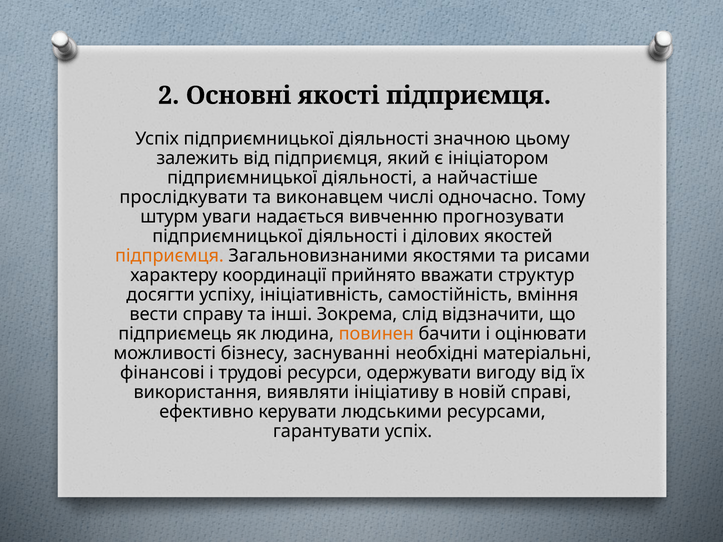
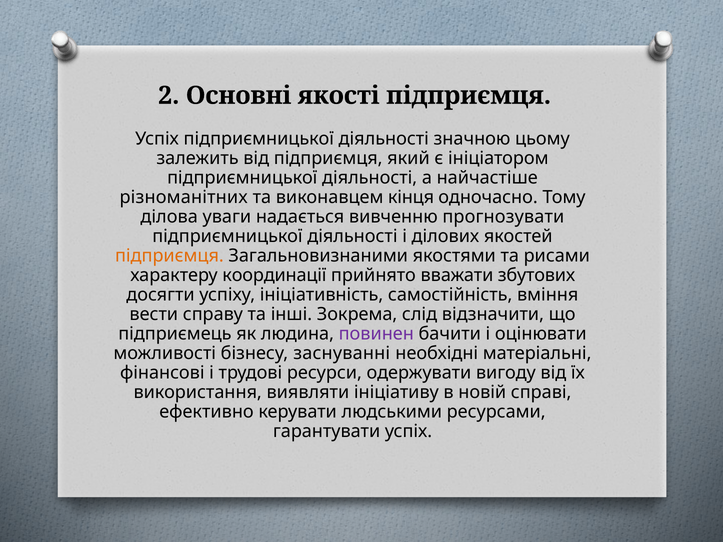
прослідкувати: прослідкувати -> різноманітних (184, 197)
числі: числі -> кінця (411, 197)
штурм: штурм -> ділова (169, 217)
структур: структур -> збутових (536, 275)
повинен colour: orange -> purple (376, 334)
